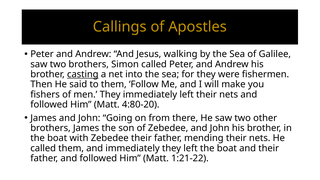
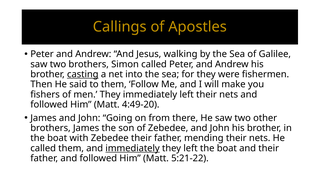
4:80-20: 4:80-20 -> 4:49-20 (141, 105)
immediately underline: none -> present (133, 148)
1:21-22: 1:21-22 -> 5:21-22 (190, 158)
